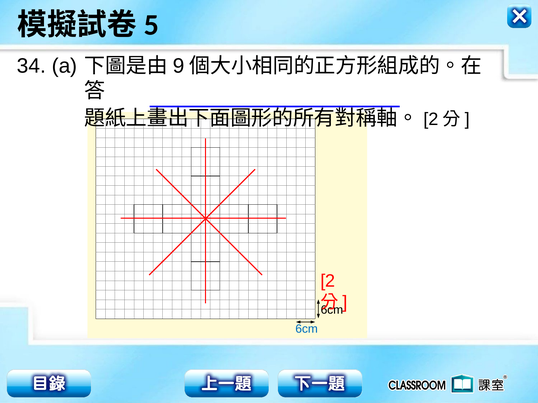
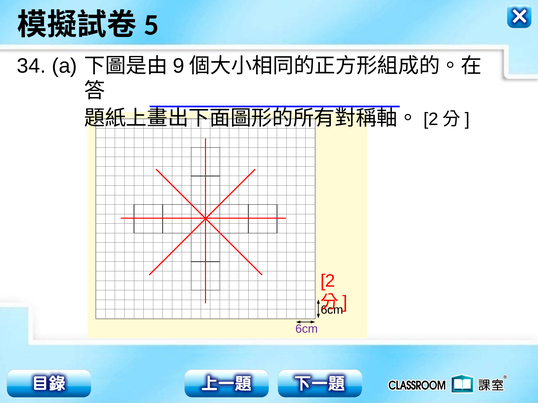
6cm colour: blue -> purple (307, 329)
